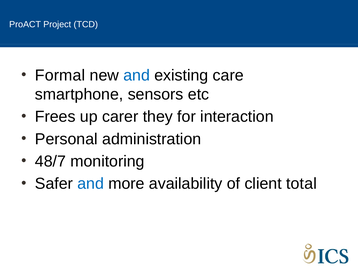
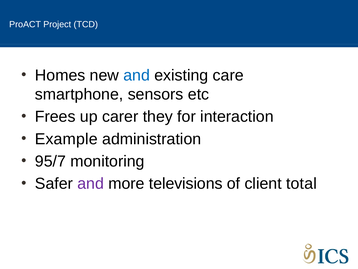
Formal: Formal -> Homes (60, 75)
Personal: Personal -> Example (66, 139)
48/7: 48/7 -> 95/7 (50, 161)
and colour: blue -> purple (91, 183)
availability: availability -> televisions (186, 183)
